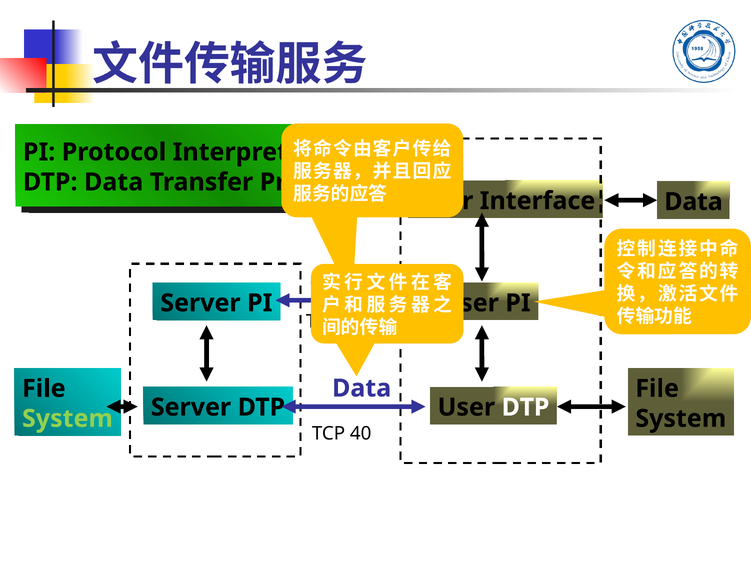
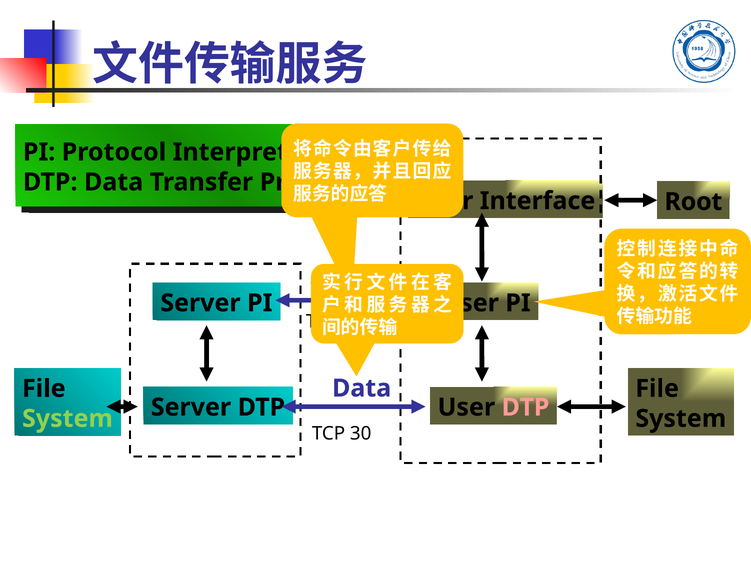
Data: Data -> Root (693, 202)
DTP colour: white -> pink (526, 408)
40: 40 -> 30 (361, 434)
